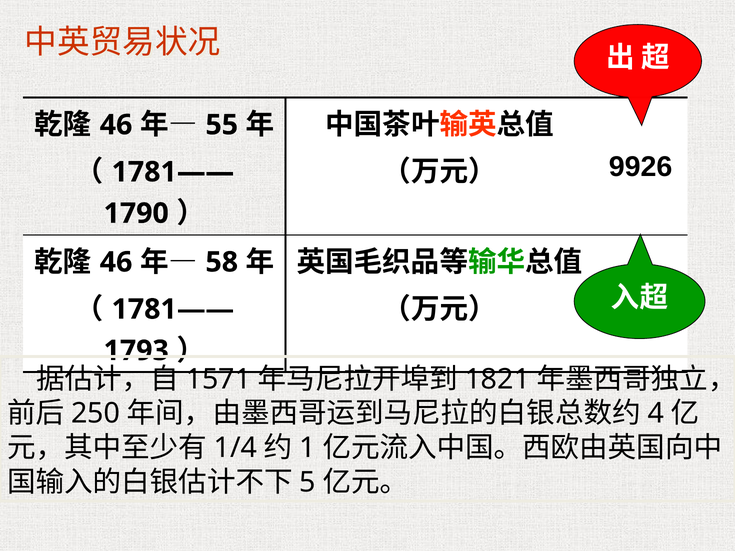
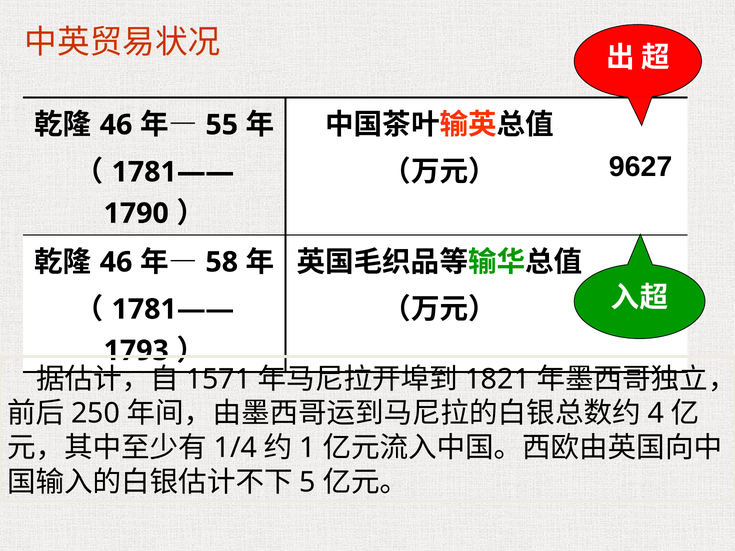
9926: 9926 -> 9627 (641, 167)
